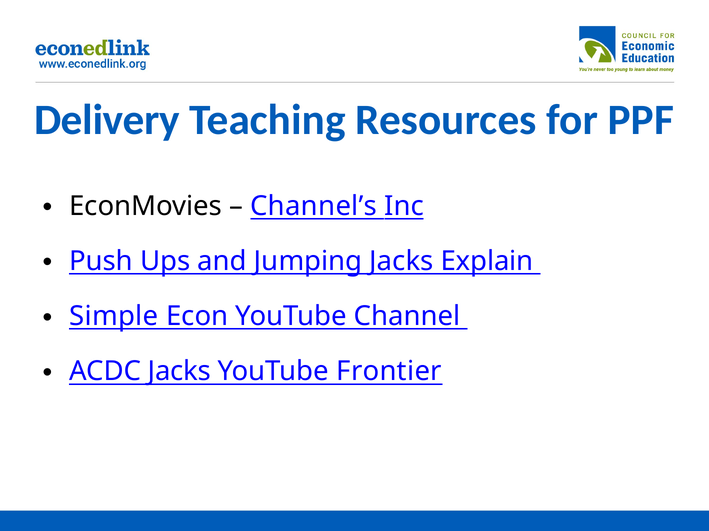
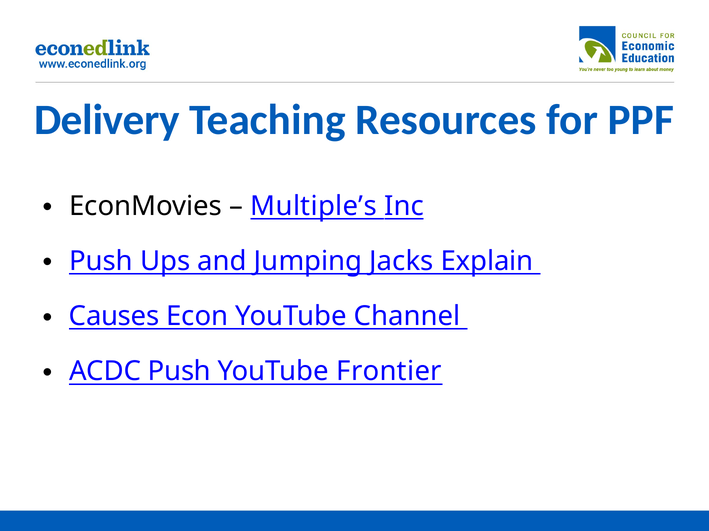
Channel’s: Channel’s -> Multiple’s (314, 206)
Simple: Simple -> Causes (114, 317)
ACDC Jacks: Jacks -> Push (179, 372)
